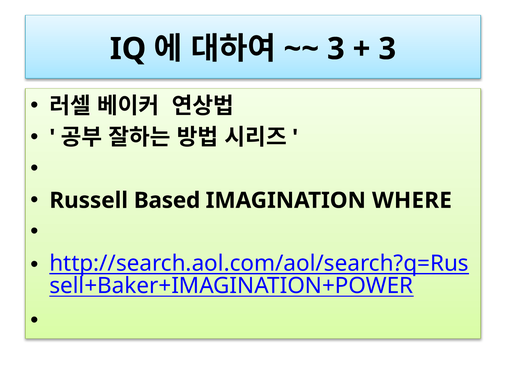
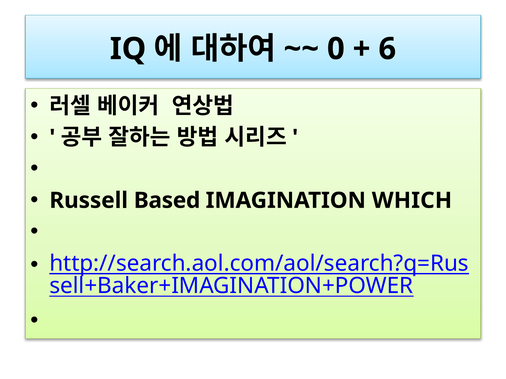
3: 3 -> 0 (336, 49)
3: 3 -> 6 (387, 49)
WHERE: WHERE -> WHICH (412, 201)
